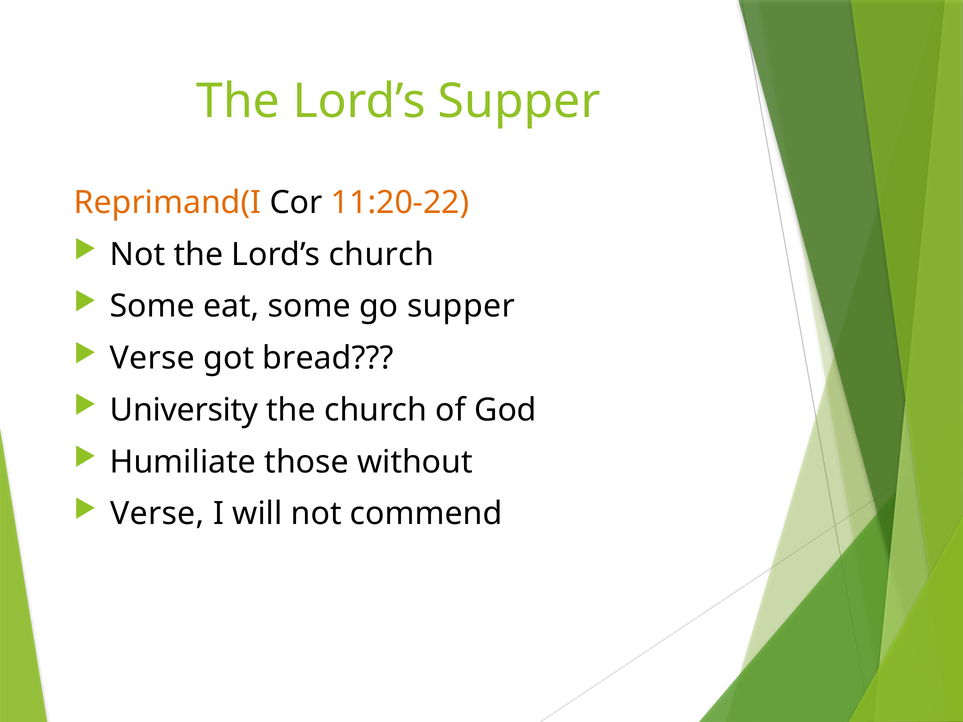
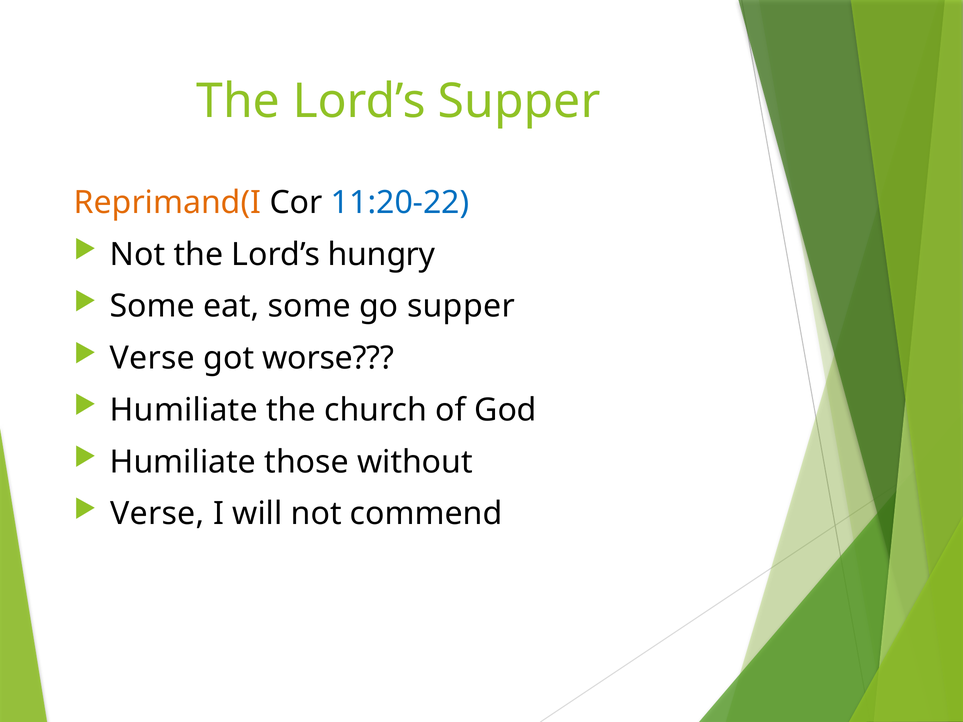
11:20-22 colour: orange -> blue (400, 203)
Lord’s church: church -> hungry (382, 255)
bread: bread -> worse (328, 358)
University: University -> Humiliate (184, 410)
